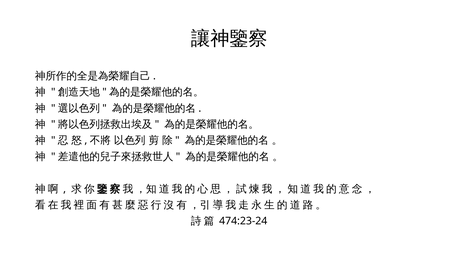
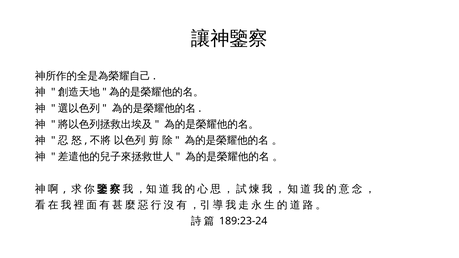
474:23-24: 474:23-24 -> 189:23-24 (243, 221)
